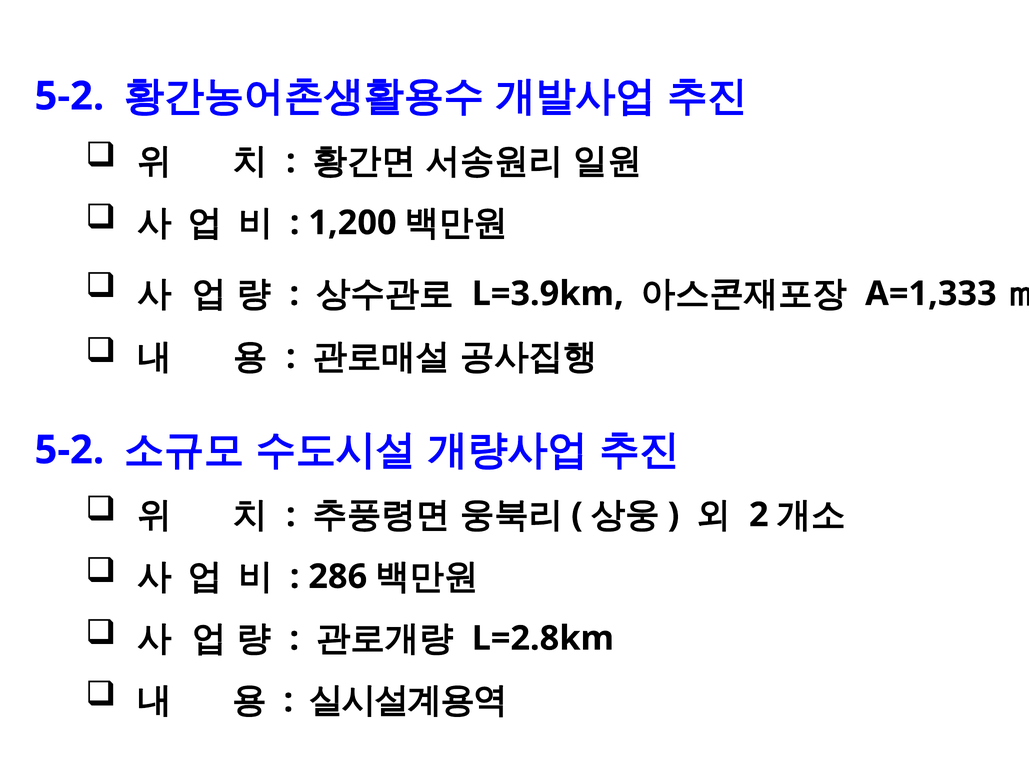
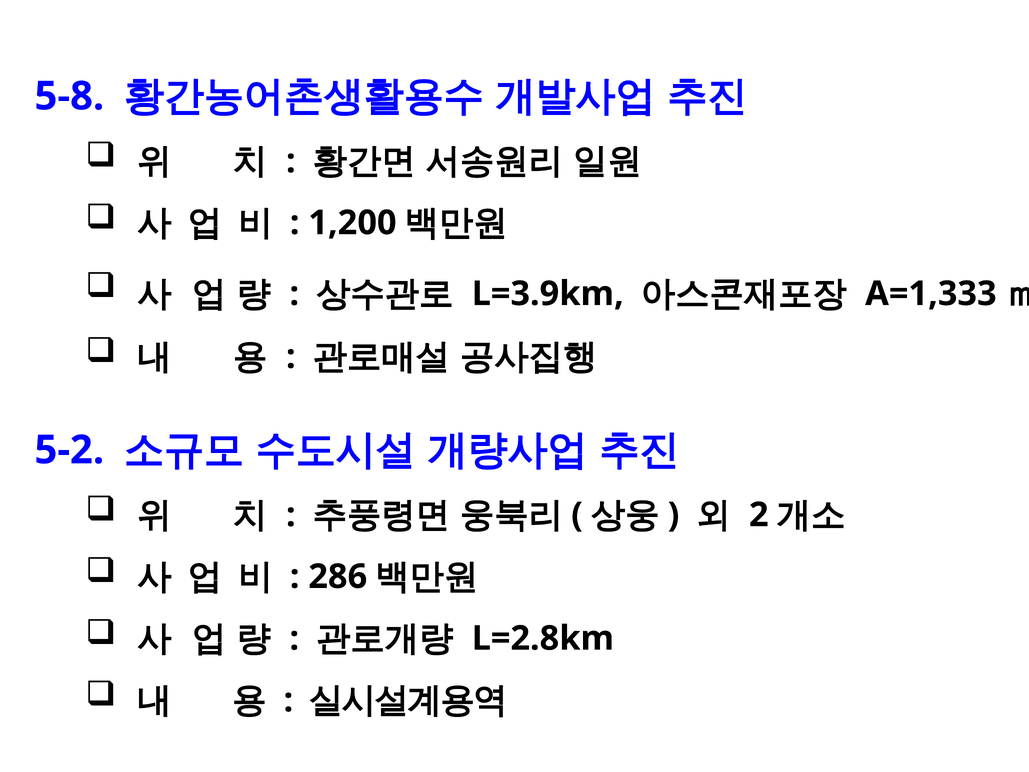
5-2: 5-2 -> 5-8 (69, 96)
